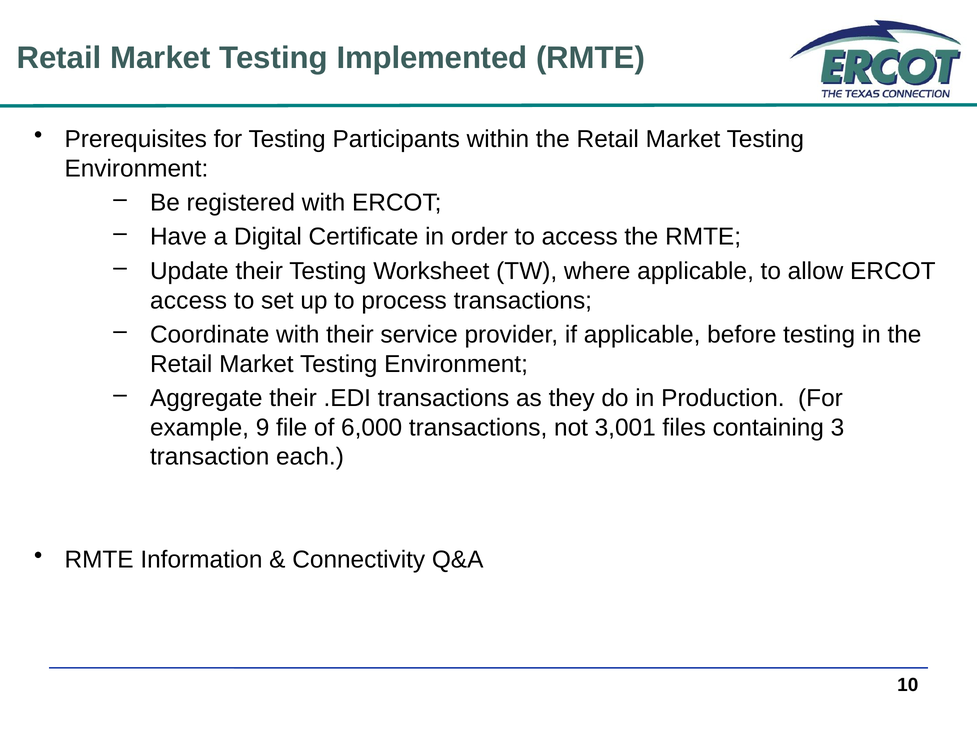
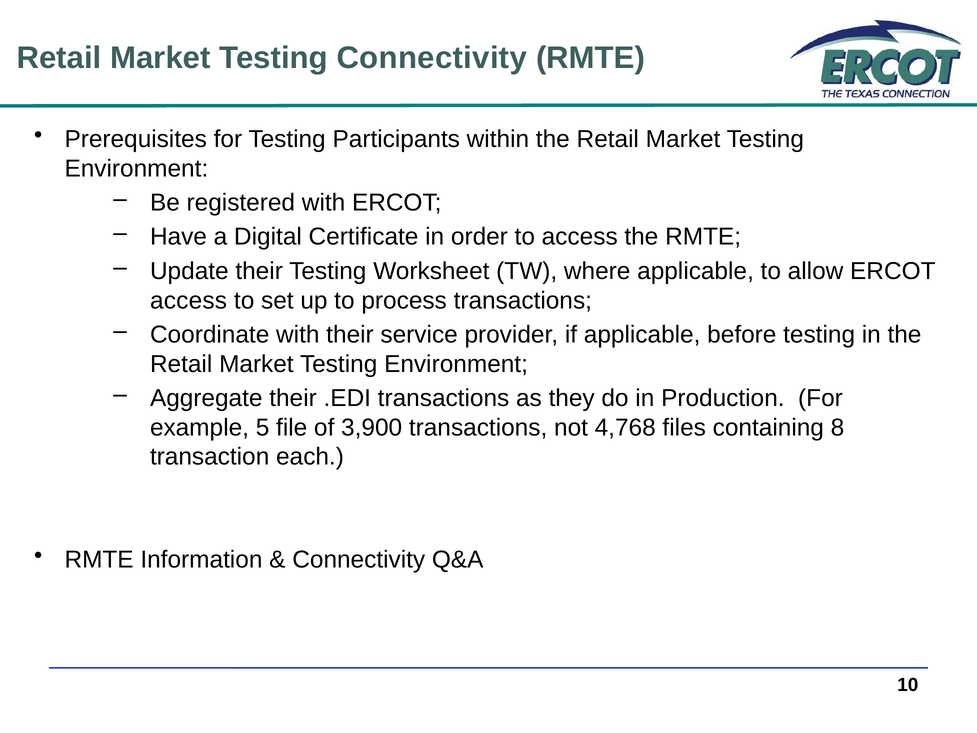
Testing Implemented: Implemented -> Connectivity (432, 58)
9: 9 -> 5 (263, 427)
6,000: 6,000 -> 3,900 (372, 427)
3,001: 3,001 -> 4,768 (625, 427)
3: 3 -> 8 (837, 427)
